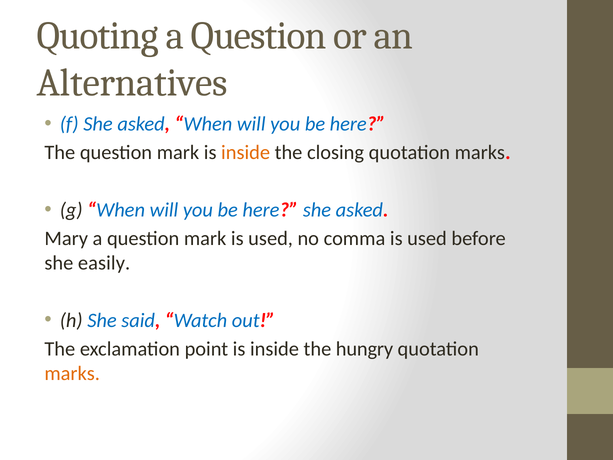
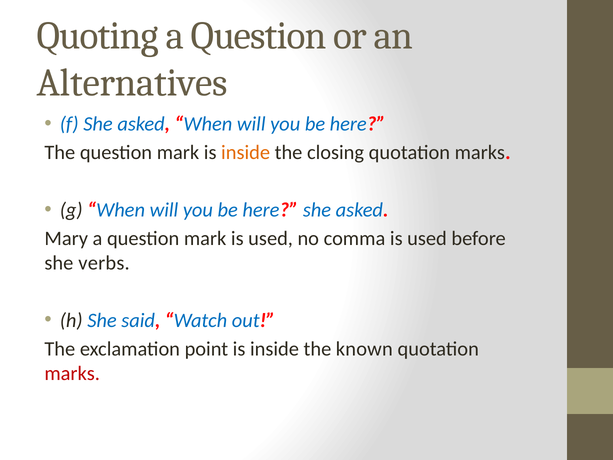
easily: easily -> verbs (104, 263)
hungry: hungry -> known (364, 349)
marks colour: orange -> red (72, 373)
